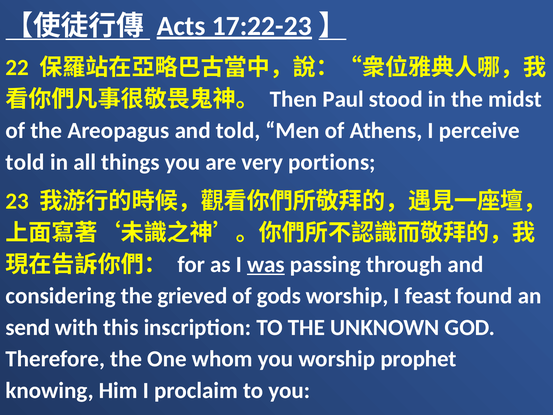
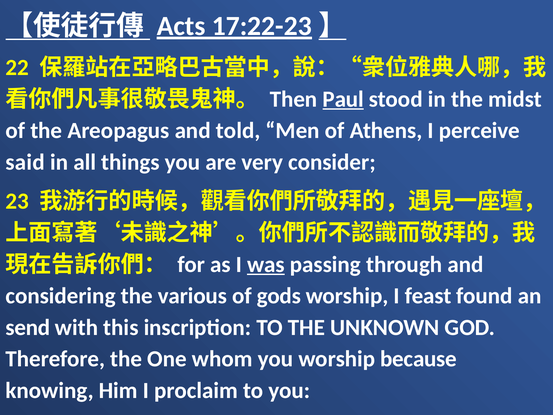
Paul underline: none -> present (343, 99)
told: told -> said (25, 162)
portions: portions -> consider (332, 162)
grieved: grieved -> various (192, 296)
prophet: prophet -> because (418, 359)
